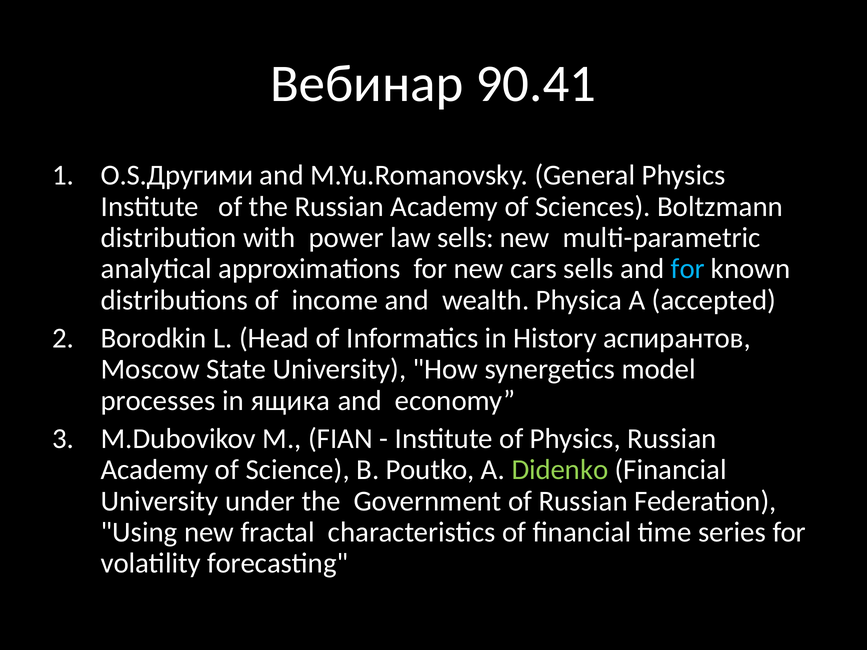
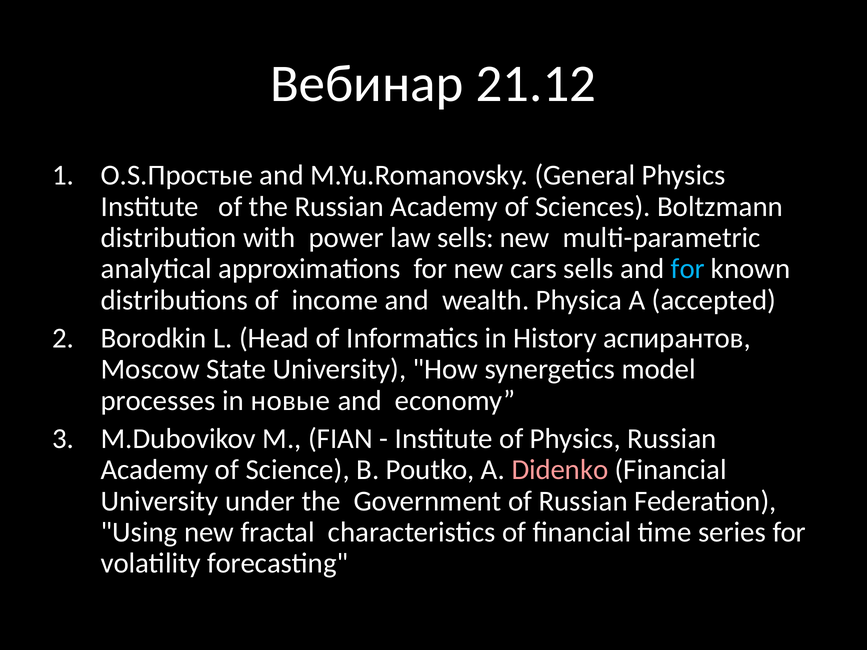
90.41: 90.41 -> 21.12 (536, 84)
O.S.Другими: O.S.Другими -> O.S.Простые (177, 175)
ящика: ящика -> новые (291, 401)
Didenko colour: light green -> pink (560, 470)
